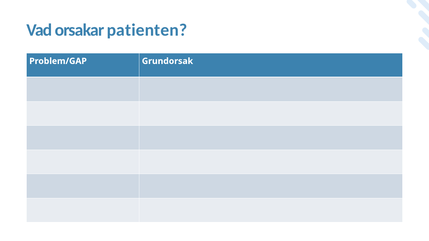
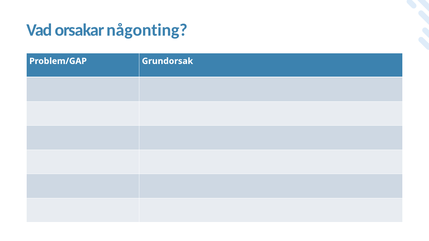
patienten: patienten -> någonting (147, 30)
